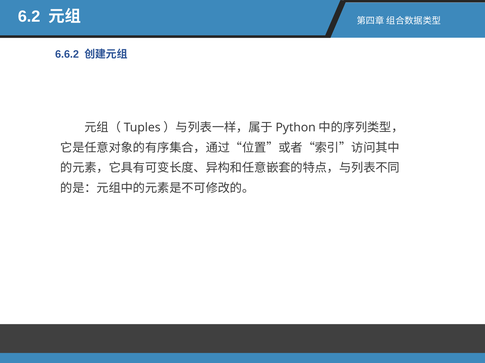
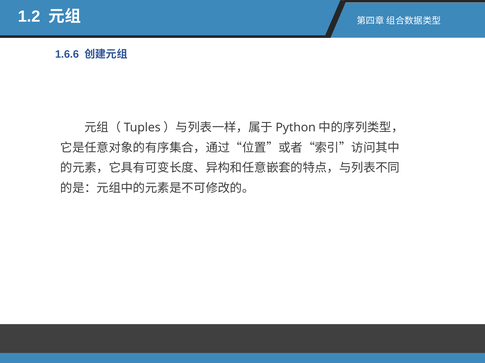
6.2: 6.2 -> 1.2 (29, 17)
6.6.2: 6.6.2 -> 1.6.6 (67, 55)
